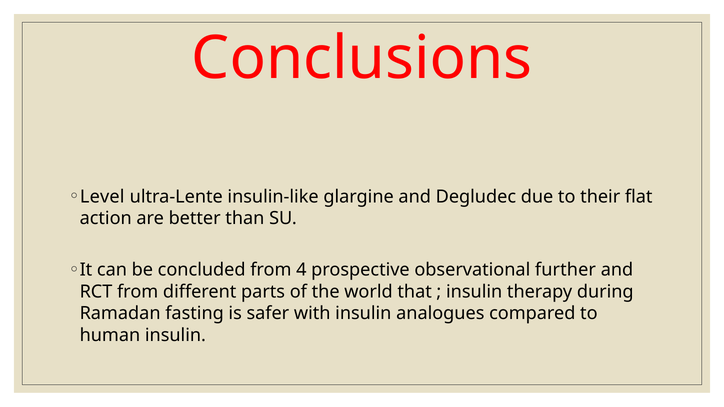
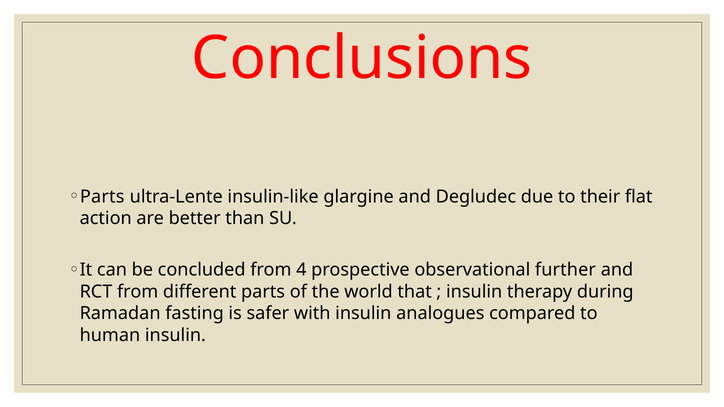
Level: Level -> Parts (102, 197)
